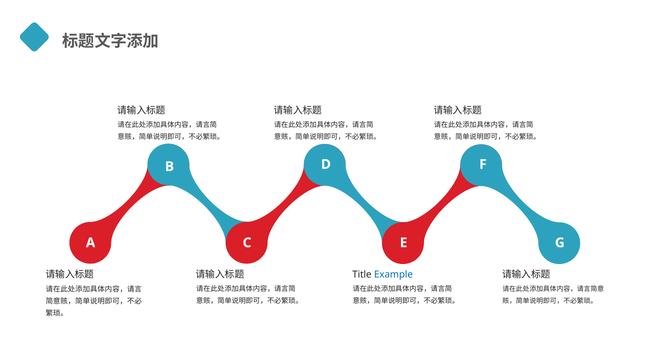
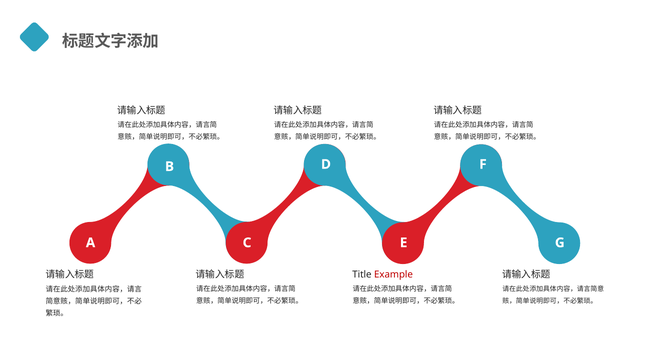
Example colour: blue -> red (394, 275)
